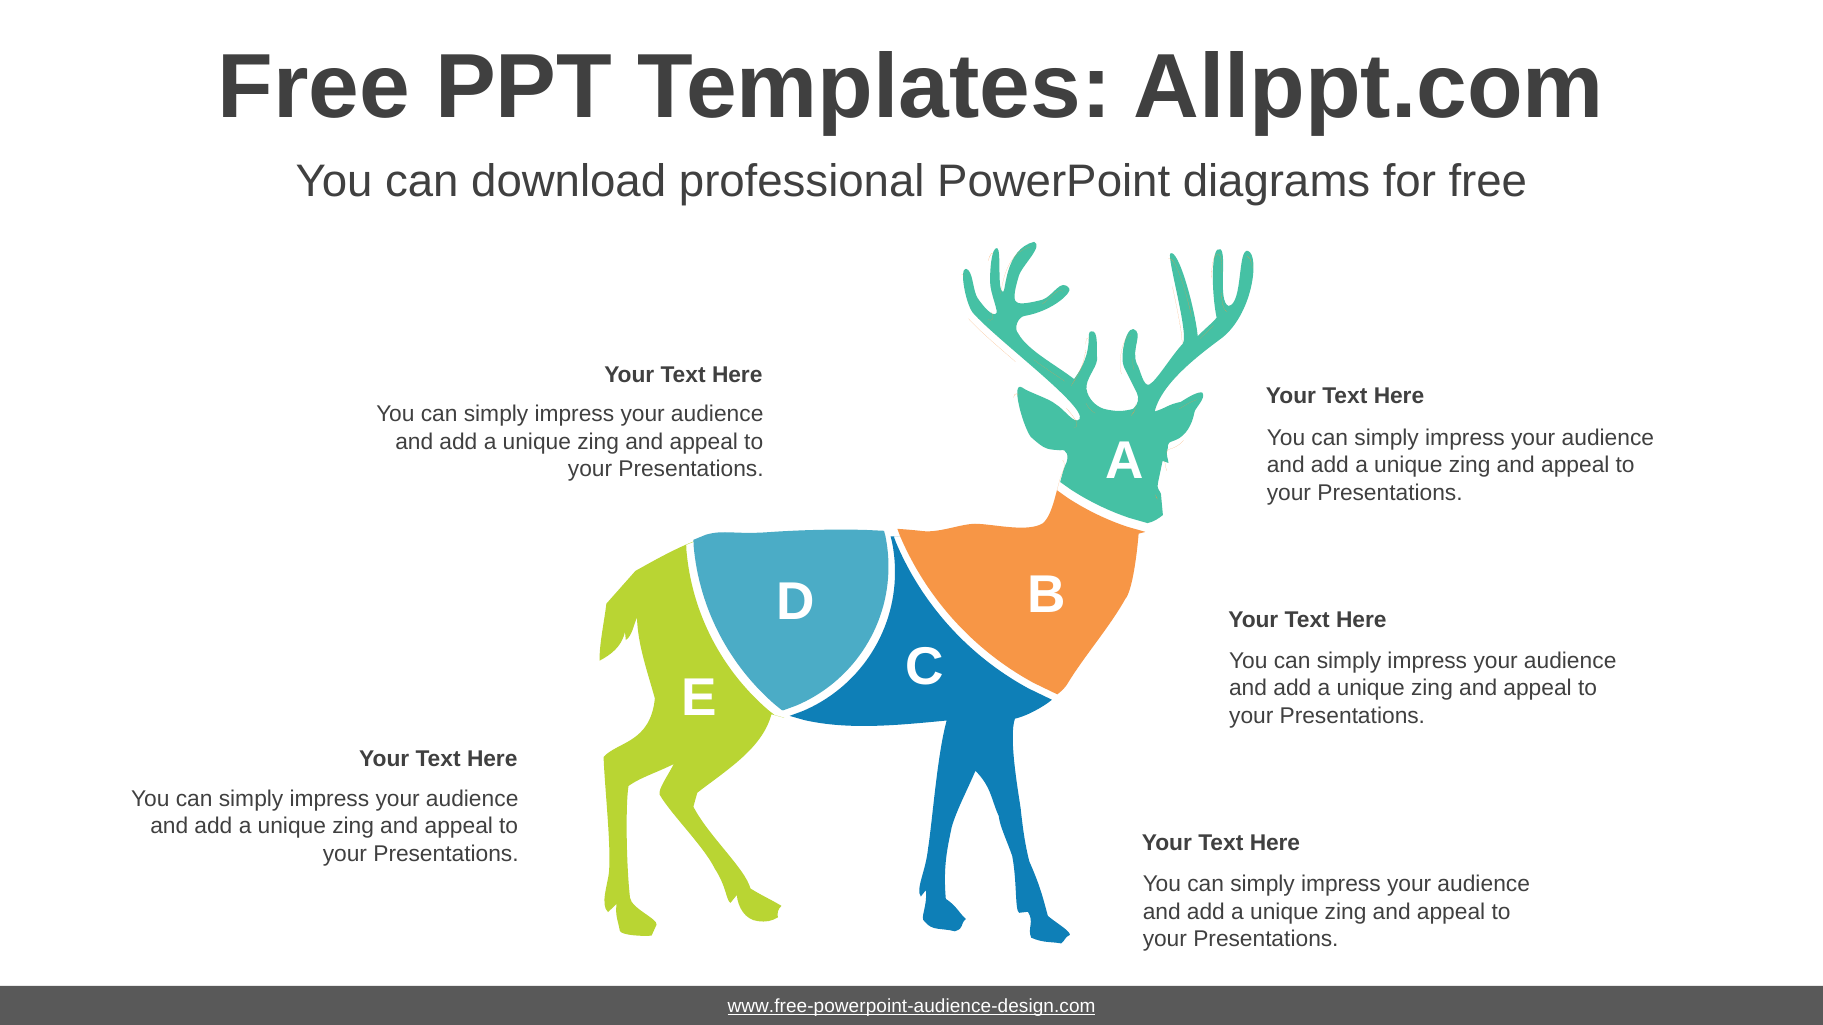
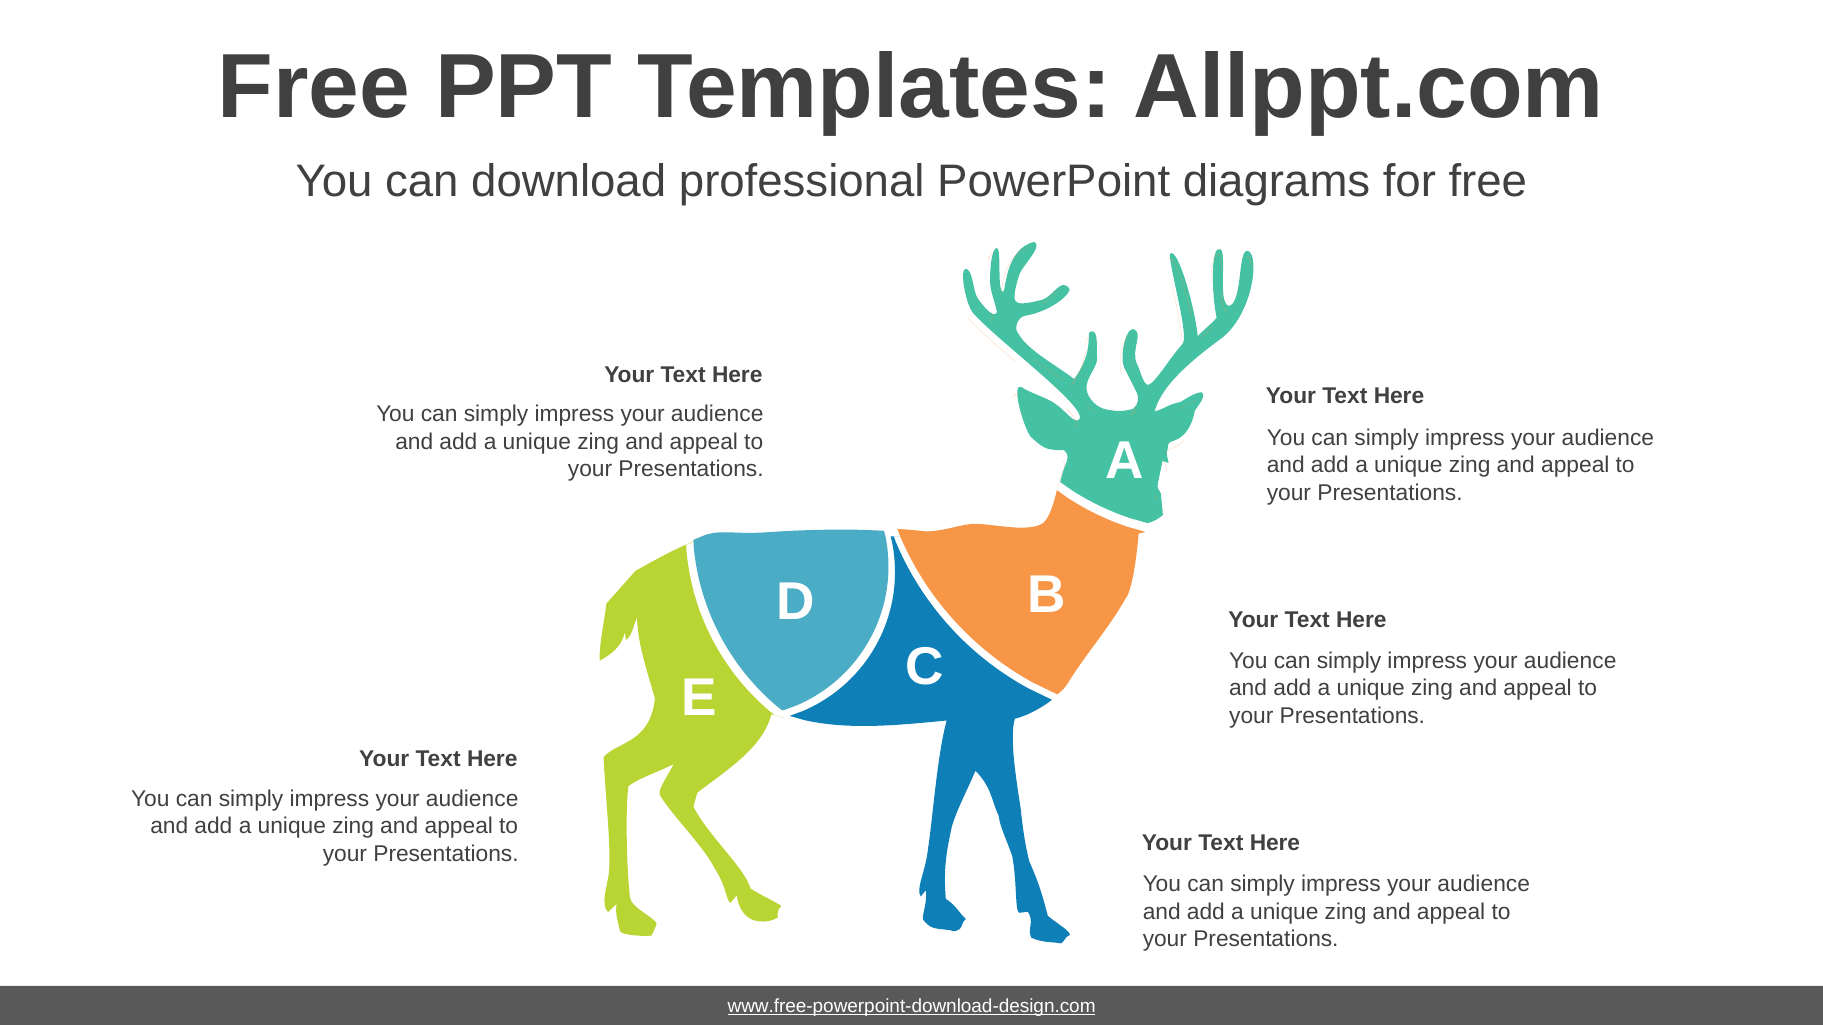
www.free-powerpoint-audience-design.com: www.free-powerpoint-audience-design.com -> www.free-powerpoint-download-design.com (912, 1006)
